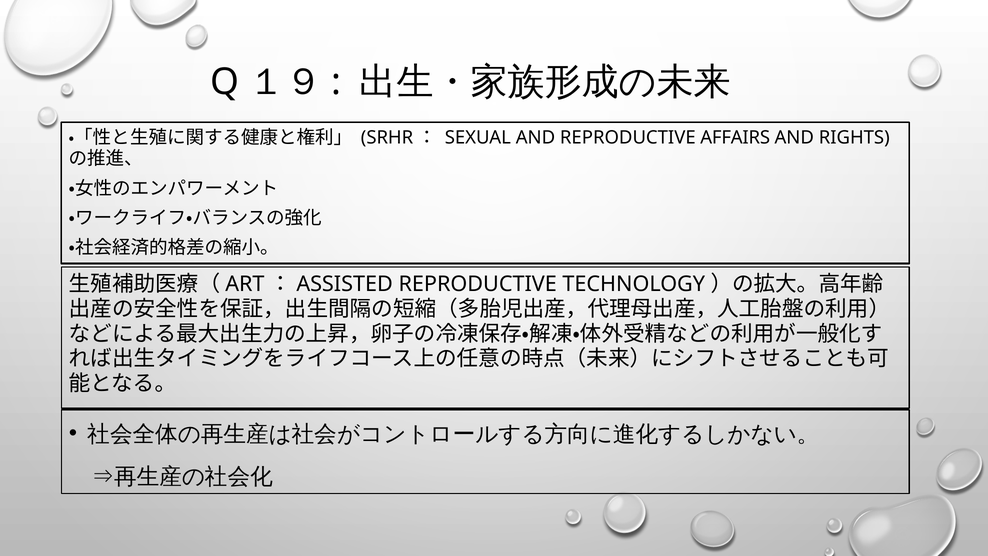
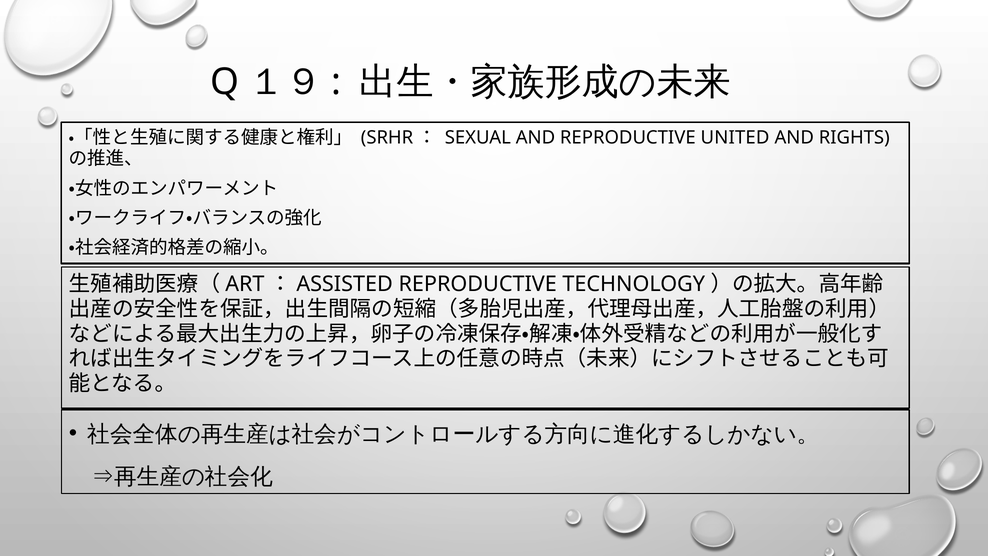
AFFAIRS: AFFAIRS -> UNITED (735, 137)
